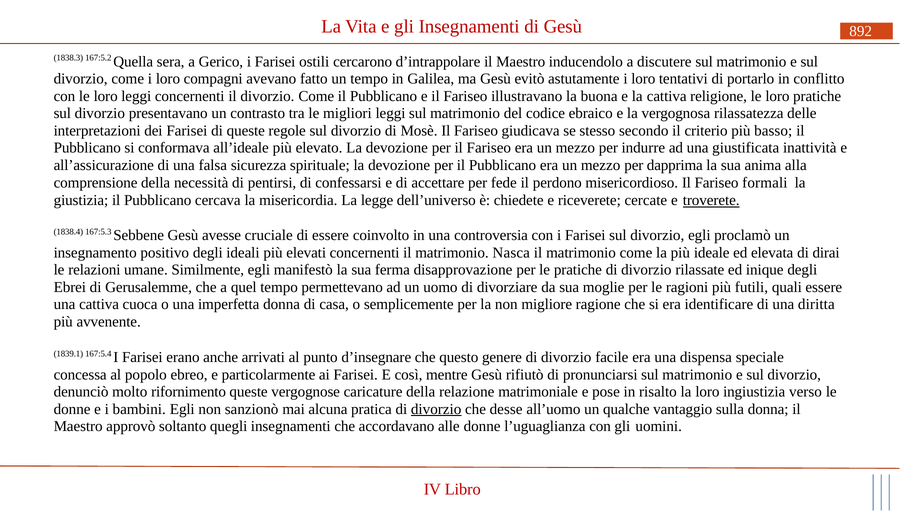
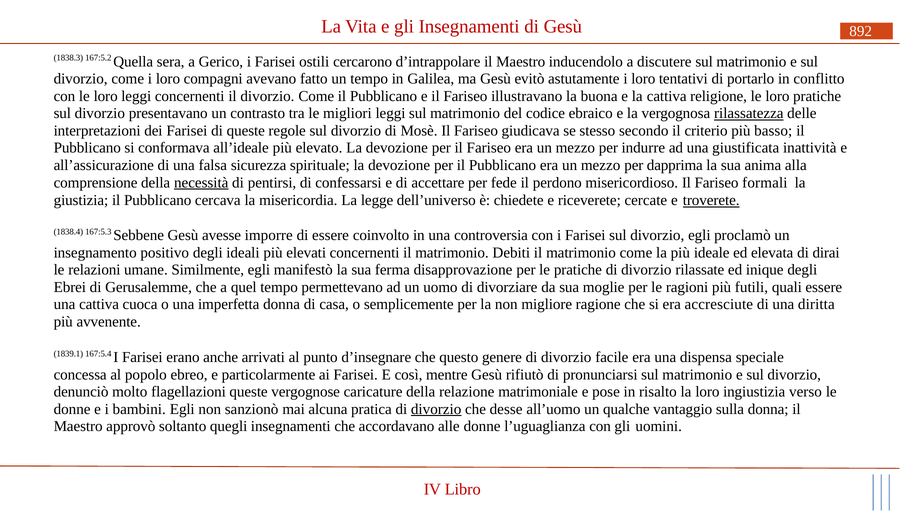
rilassatezza underline: none -> present (749, 113)
necessità underline: none -> present (201, 182)
cruciale: cruciale -> imporre (269, 235)
Nasca: Nasca -> Debiti (511, 253)
identificare: identificare -> accresciute (719, 304)
rifornimento: rifornimento -> flagellazioni (189, 392)
